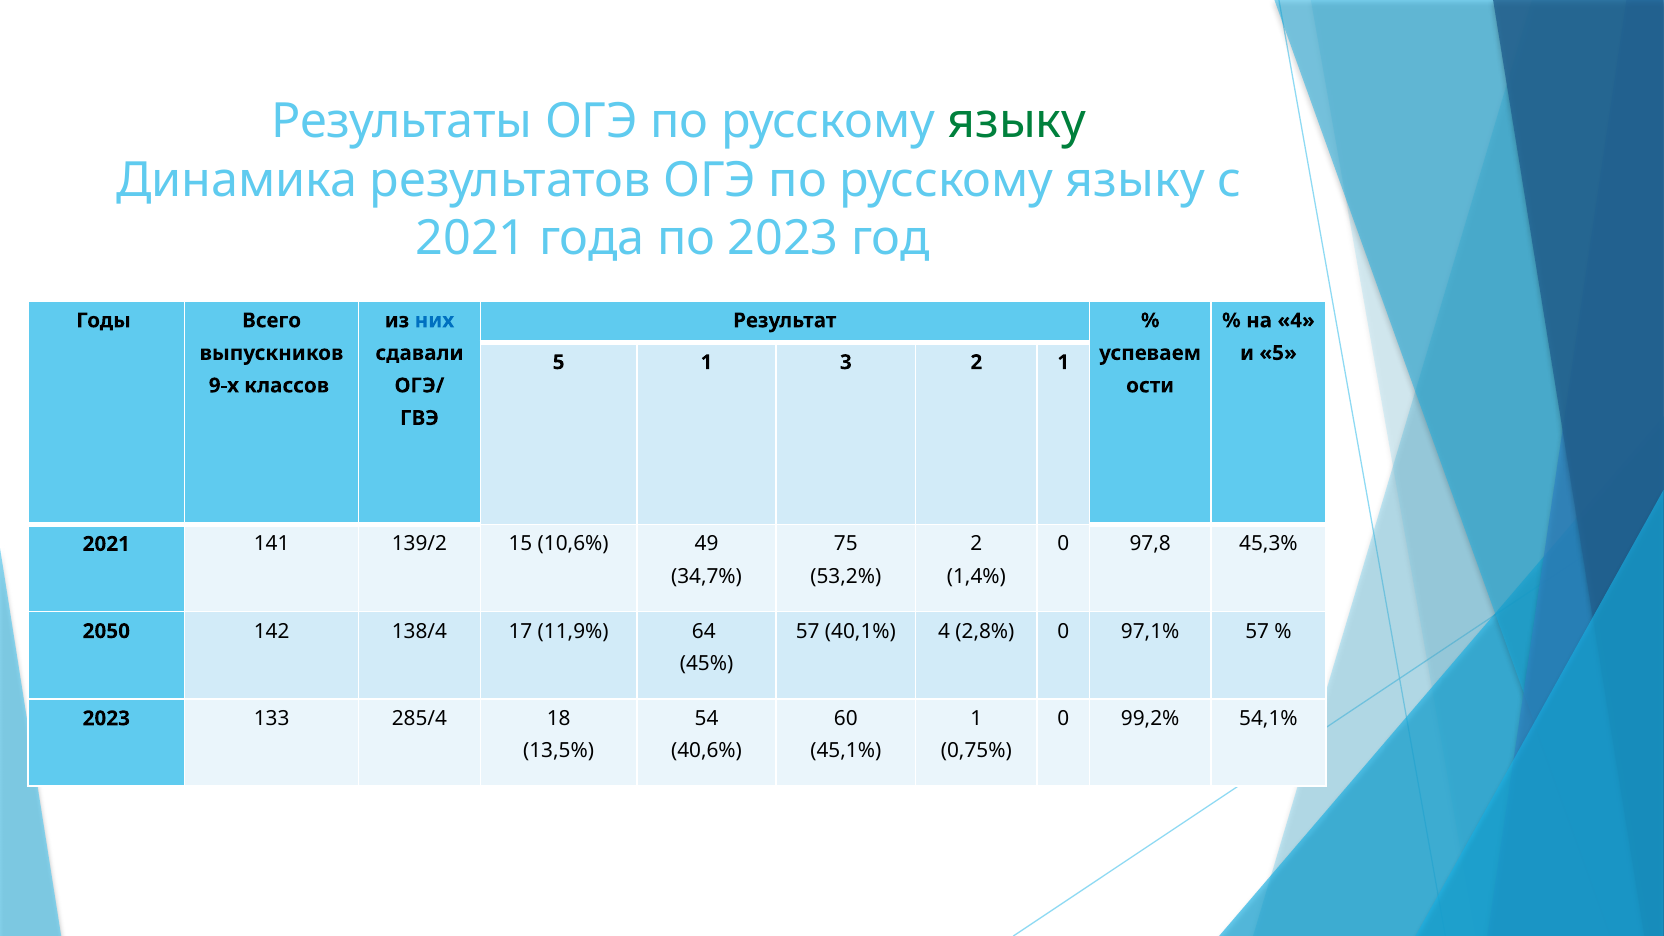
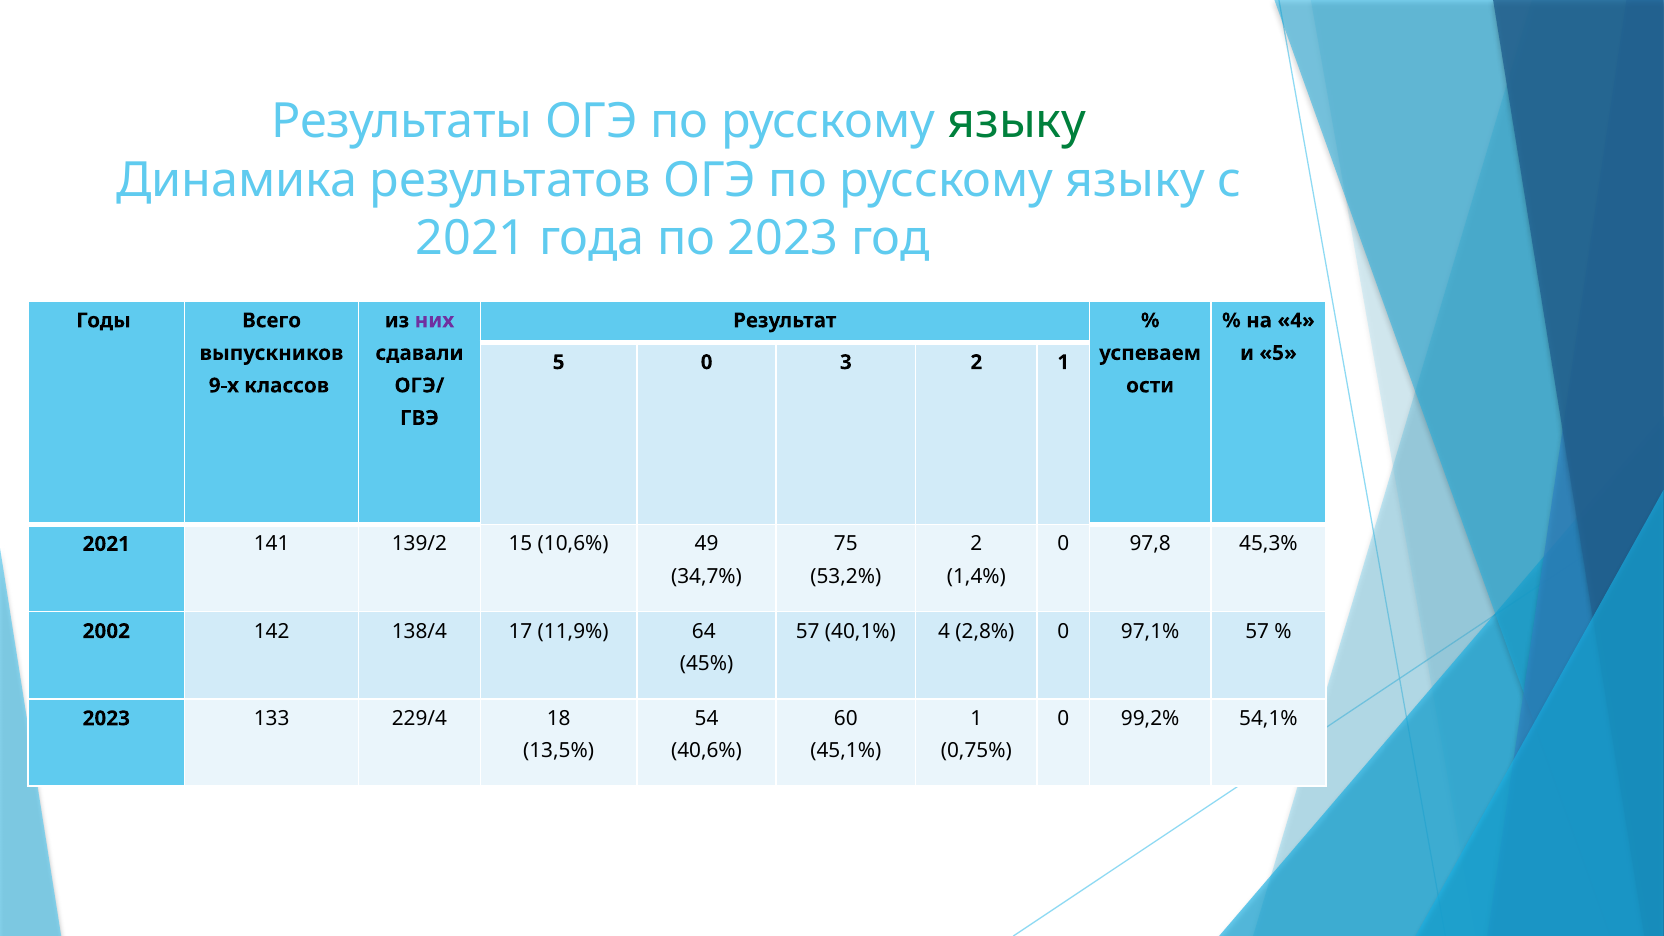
них colour: blue -> purple (434, 321)
5 1: 1 -> 0 (707, 362)
2050: 2050 -> 2002 (106, 631)
285/4: 285/4 -> 229/4 (419, 718)
